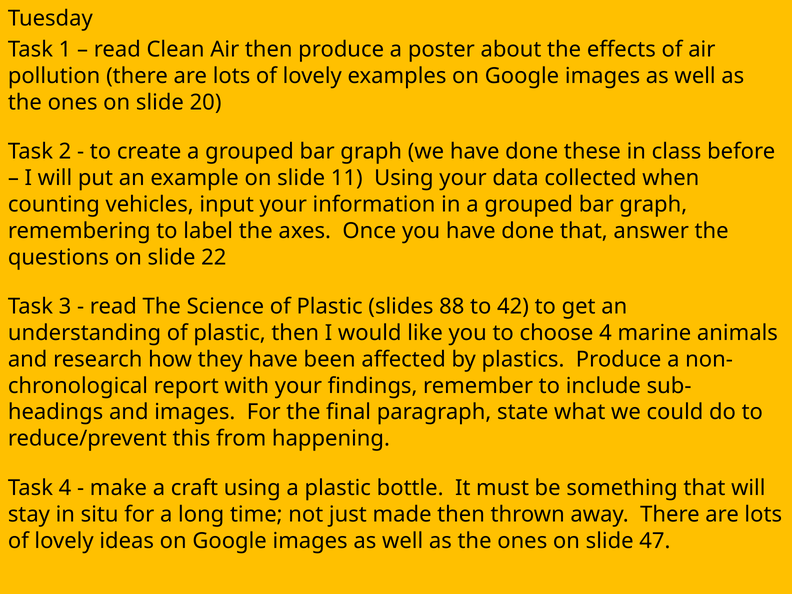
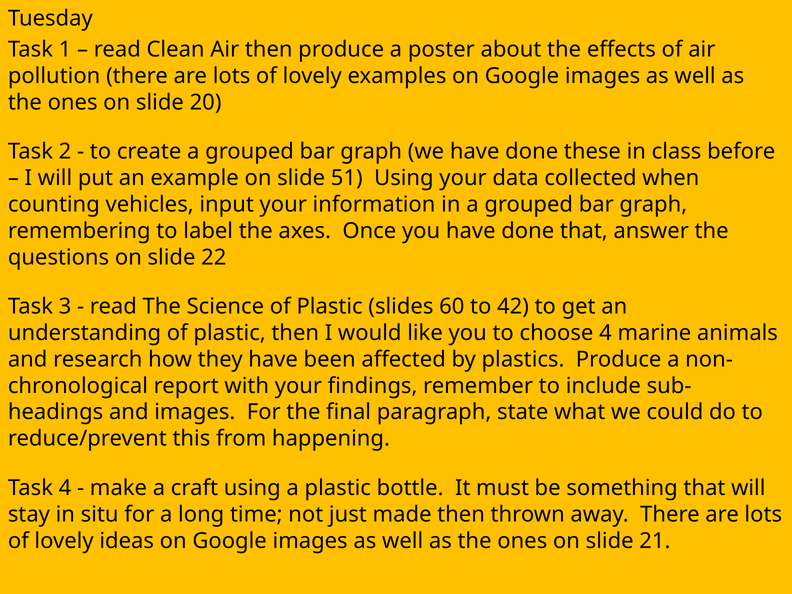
11: 11 -> 51 (347, 178)
88: 88 -> 60 (452, 307)
47: 47 -> 21 (655, 541)
